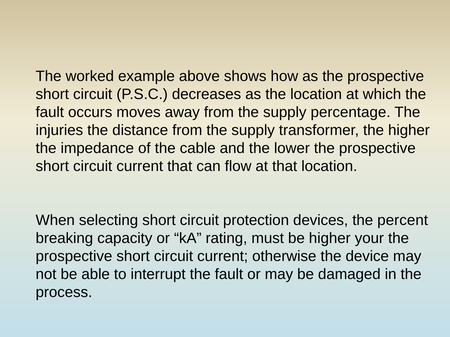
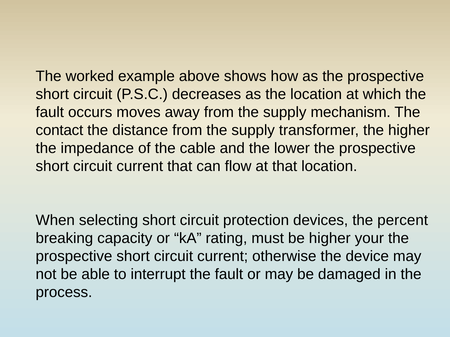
percentage: percentage -> mechanism (351, 112)
injuries: injuries -> contact (59, 130)
